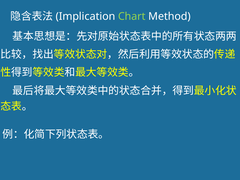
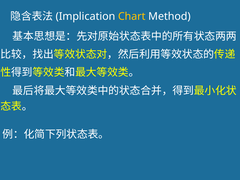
Chart colour: light green -> yellow (132, 16)
